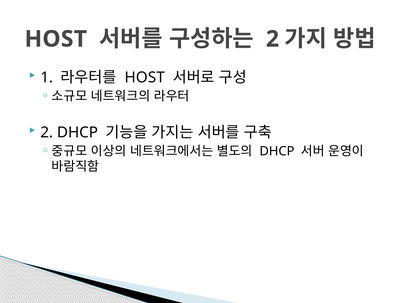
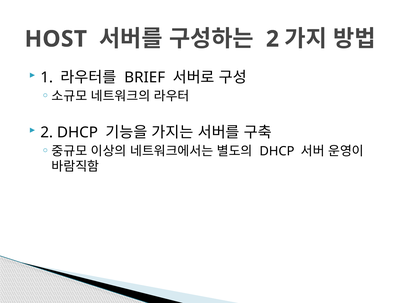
HOST: HOST -> BRIEF (145, 78)
